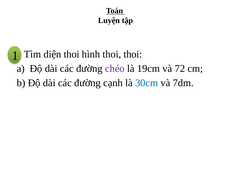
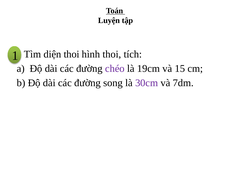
thoi thoi: thoi -> tích (133, 54)
72: 72 -> 15 (180, 69)
cạnh: cạnh -> song (113, 83)
30cm colour: blue -> purple (147, 83)
